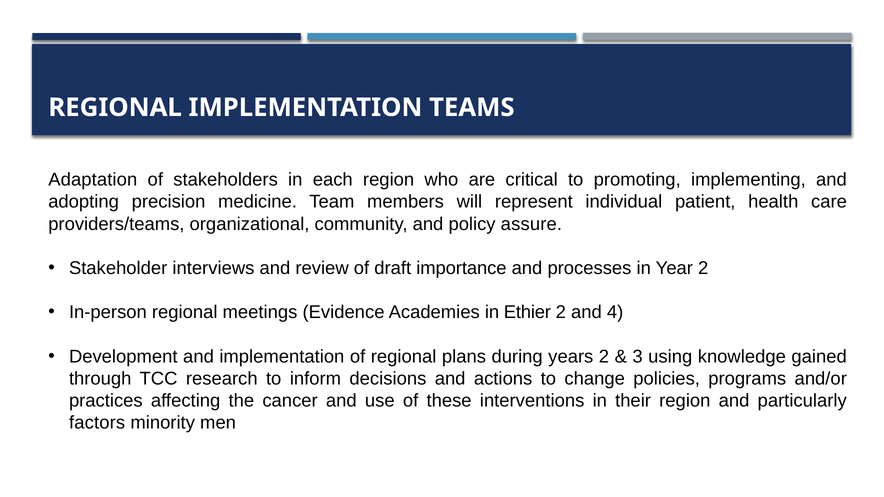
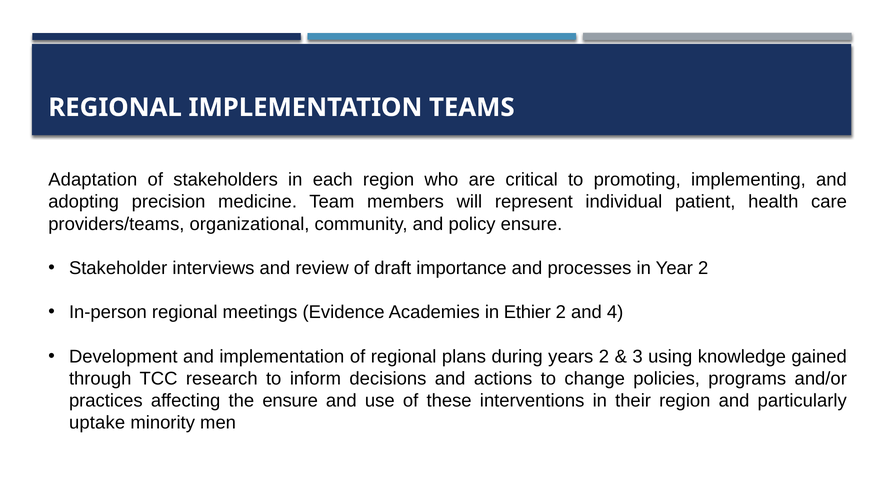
policy assure: assure -> ensure (531, 224)
the cancer: cancer -> ensure (290, 401)
factors: factors -> uptake (97, 423)
